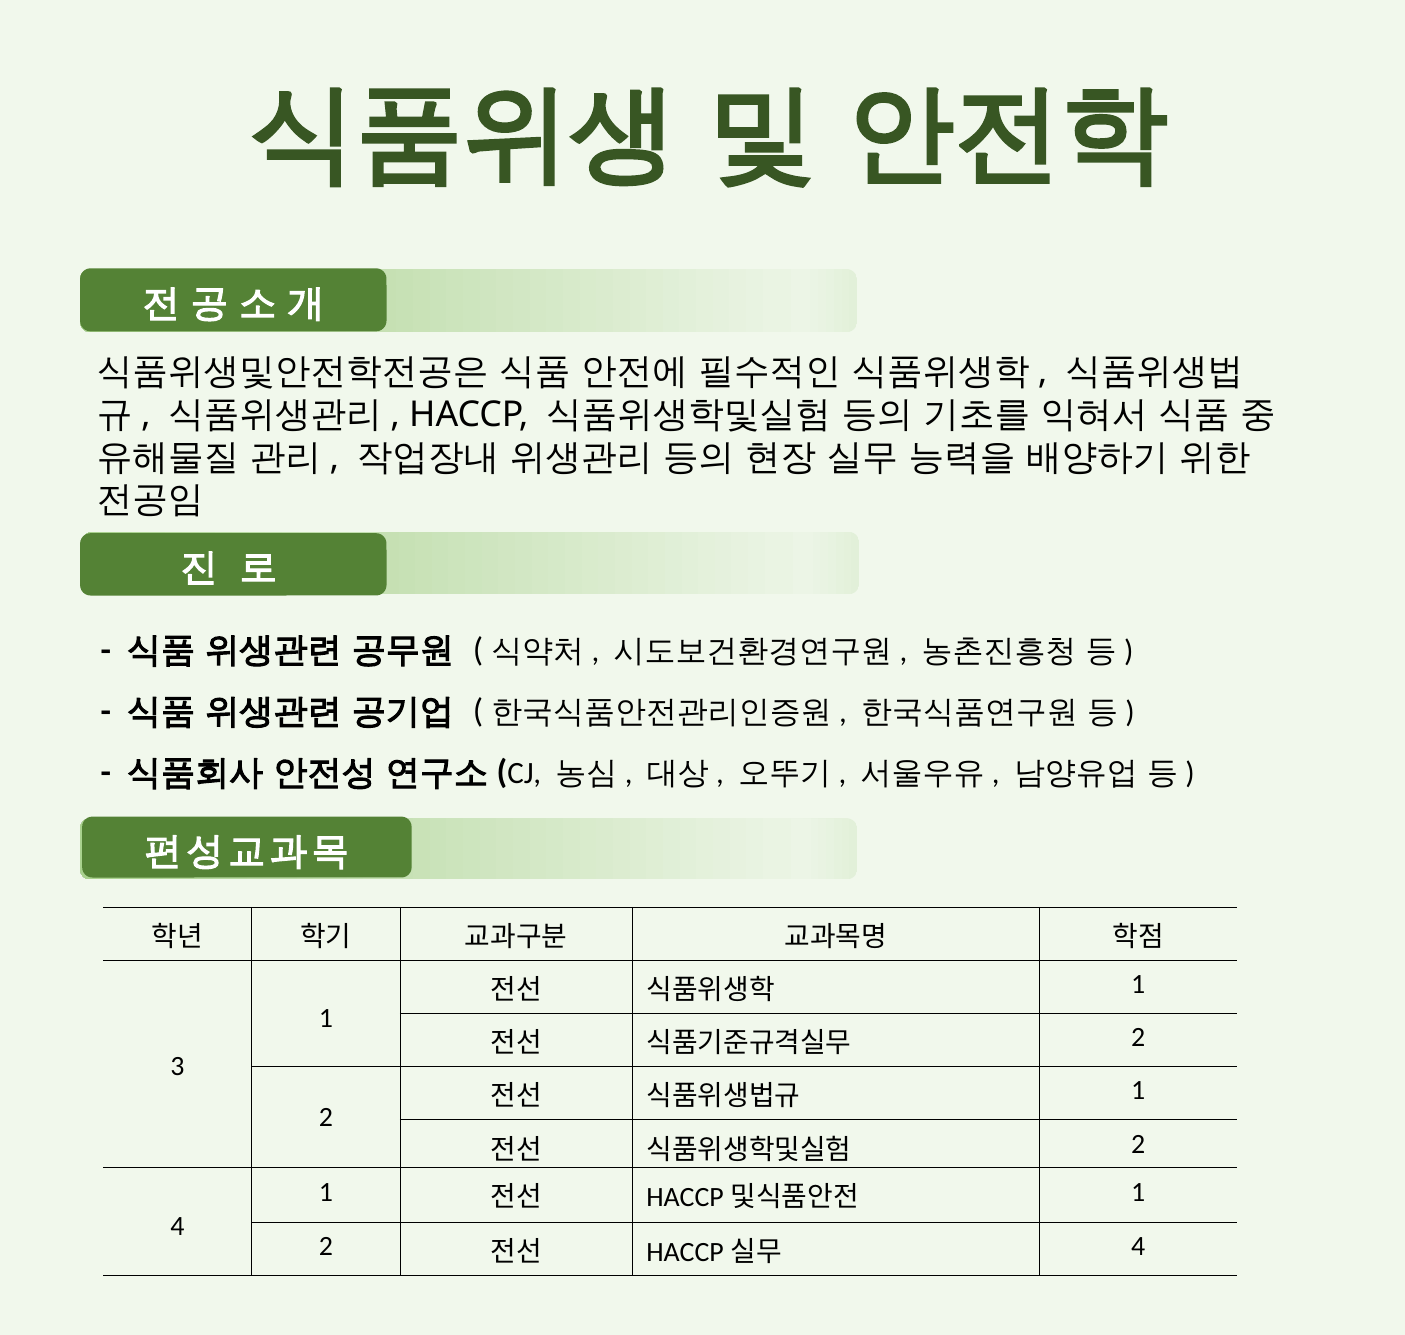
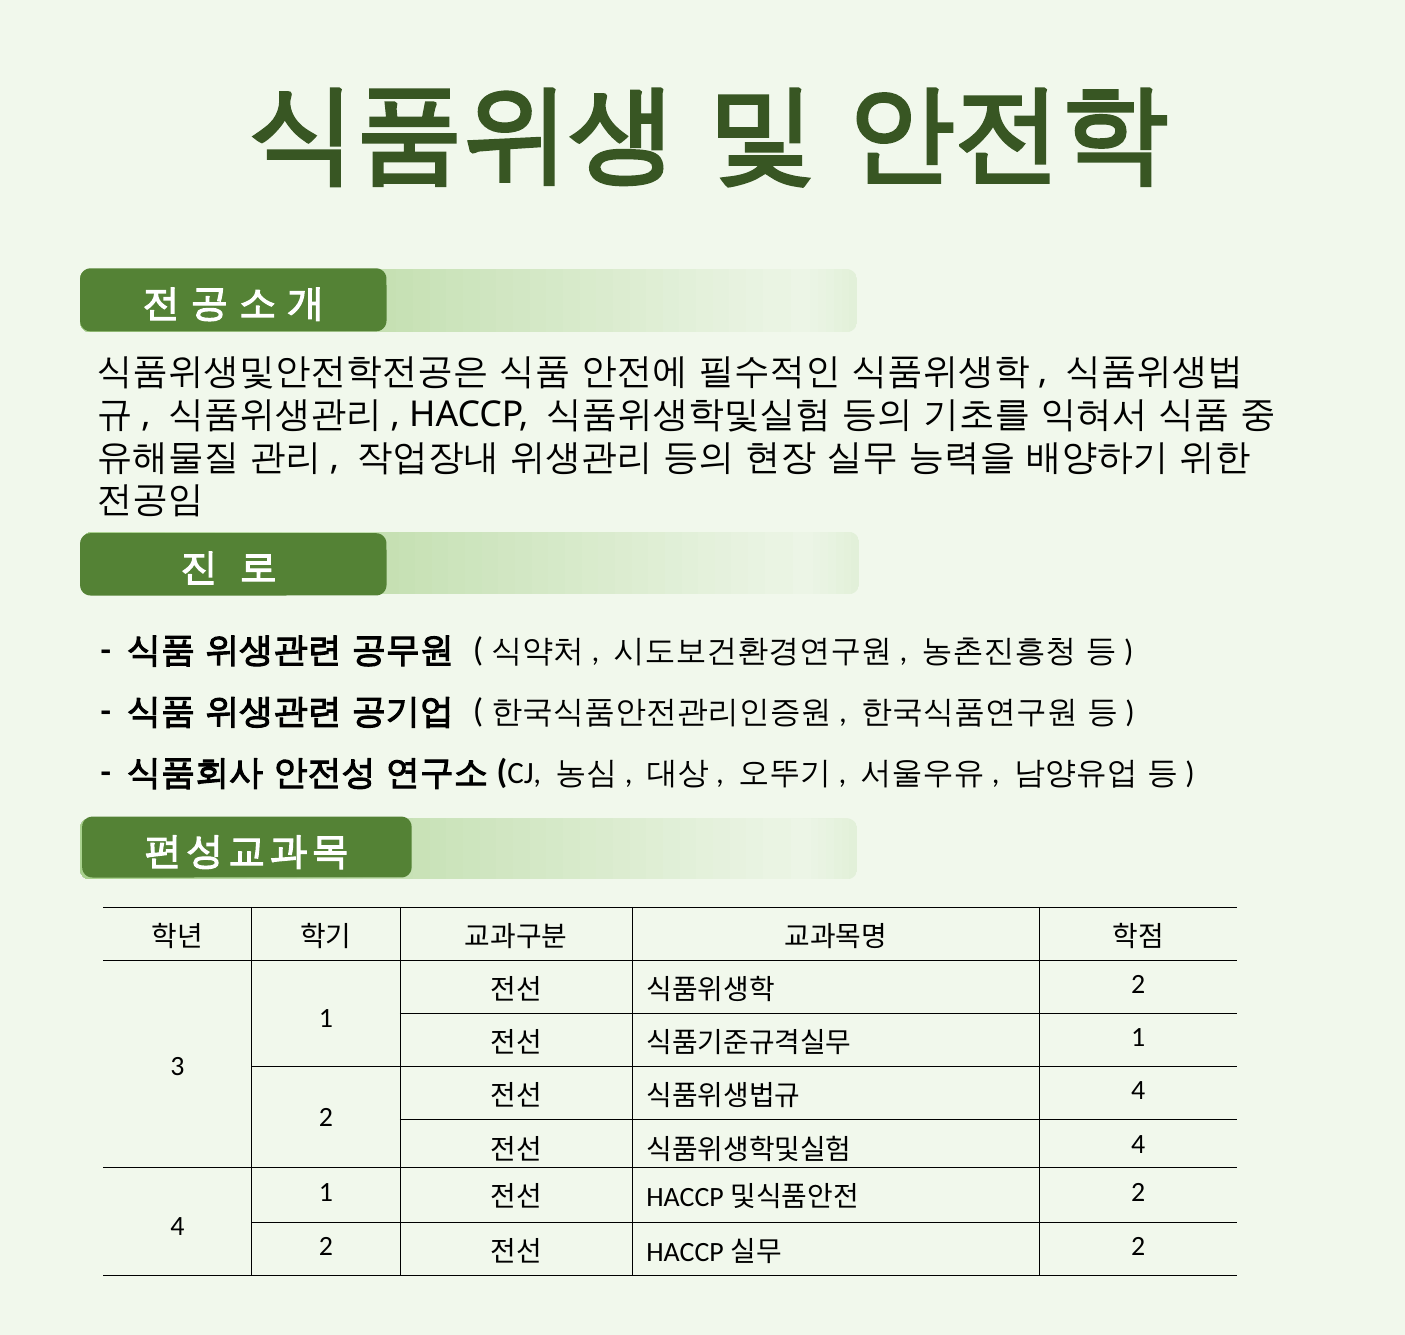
1: 1 -> 2 (1138, 984)
2: 2 -> 1 (1138, 1037)
1: 1 -> 4 (1138, 1090)
2: 2 -> 4 (1138, 1144)
1: 1 -> 2 (1138, 1192)
4: 4 -> 2 (1138, 1246)
